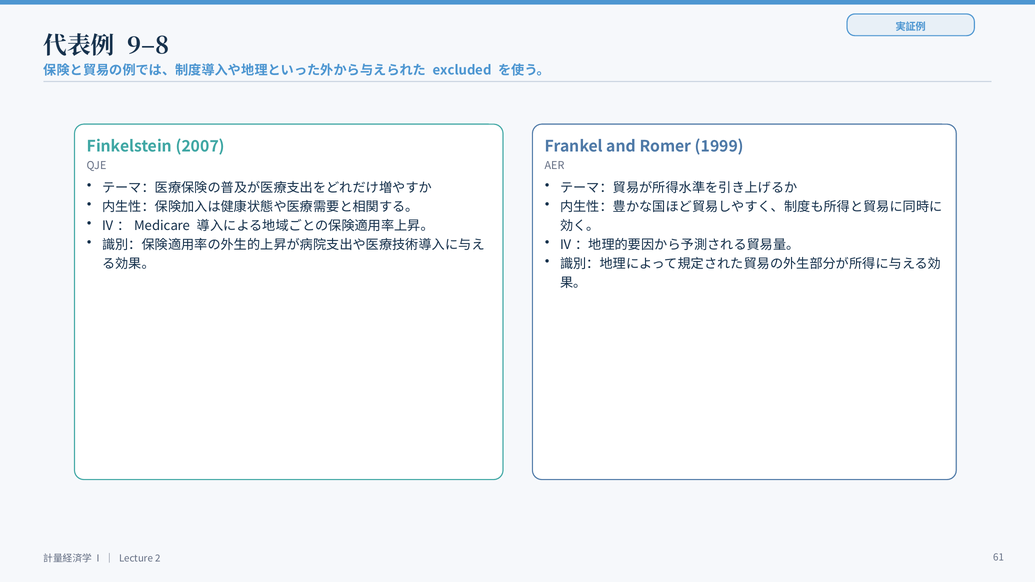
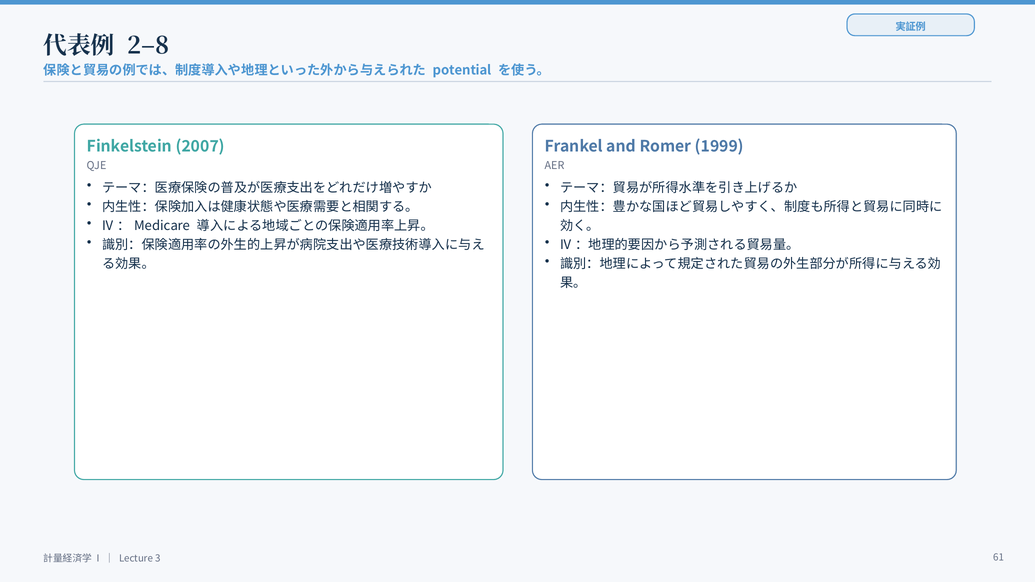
9–8: 9–8 -> 2–8 (148, 46)
excluded: excluded -> potential (462, 70)
2: 2 -> 3 (158, 559)
